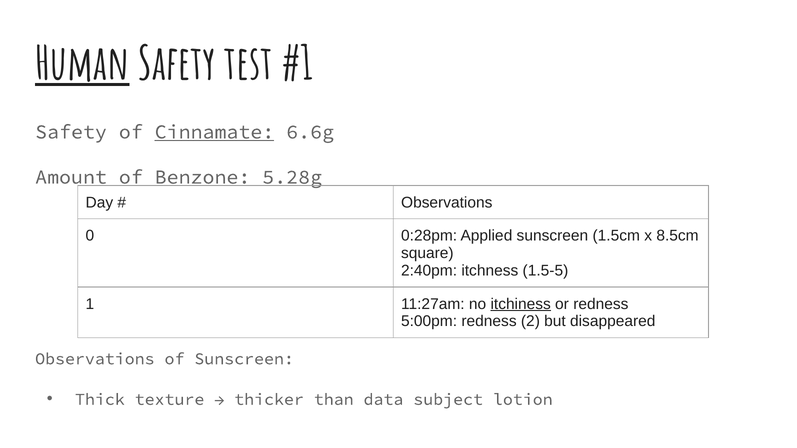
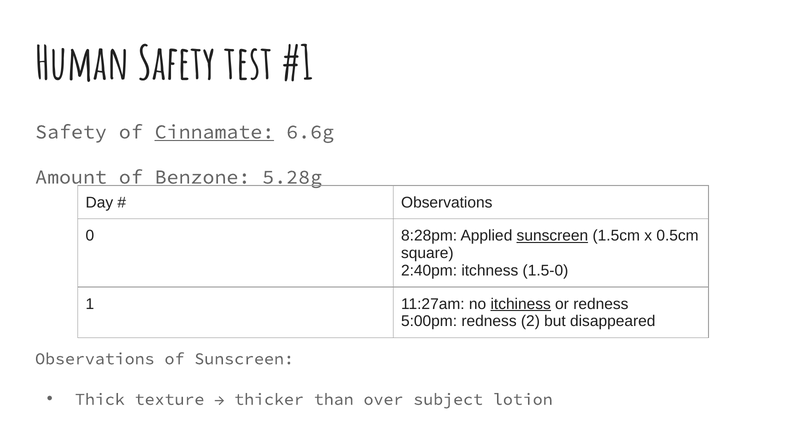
Human underline: present -> none (82, 65)
0:28pm: 0:28pm -> 8:28pm (429, 236)
sunscreen underline: none -> present (552, 236)
8.5cm: 8.5cm -> 0.5cm (678, 236)
1.5-5: 1.5-5 -> 1.5-0 (545, 271)
data: data -> over (383, 400)
